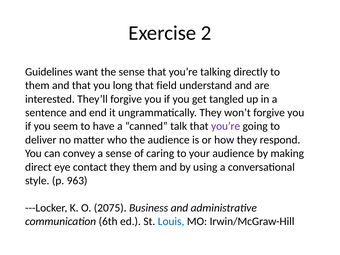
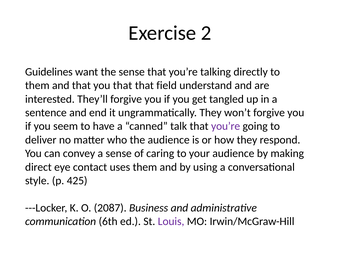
you long: long -> that (123, 85)
contact they: they -> uses (120, 167)
963: 963 -> 425 (77, 181)
2075: 2075 -> 2087 (110, 208)
Louis colour: blue -> purple (171, 221)
